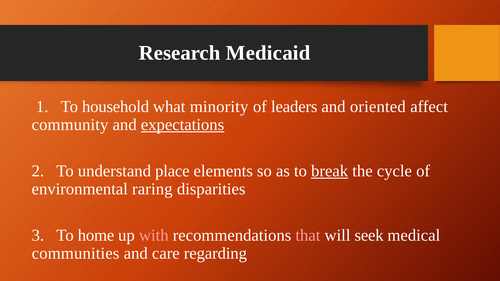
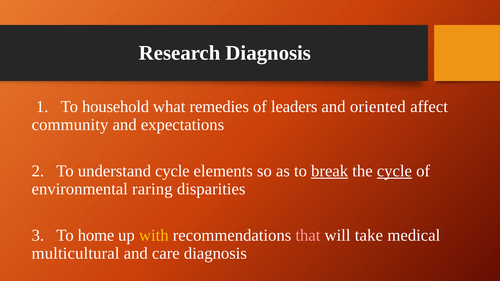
Research Medicaid: Medicaid -> Diagnosis (268, 53)
minority: minority -> remedies (219, 107)
expectations underline: present -> none (183, 125)
understand place: place -> cycle (172, 171)
cycle underline: none -> present (394, 171)
with colour: pink -> yellow (154, 236)
seek: seek -> take (369, 236)
communities: communities -> multicultural (76, 254)
care regarding: regarding -> diagnosis (215, 254)
